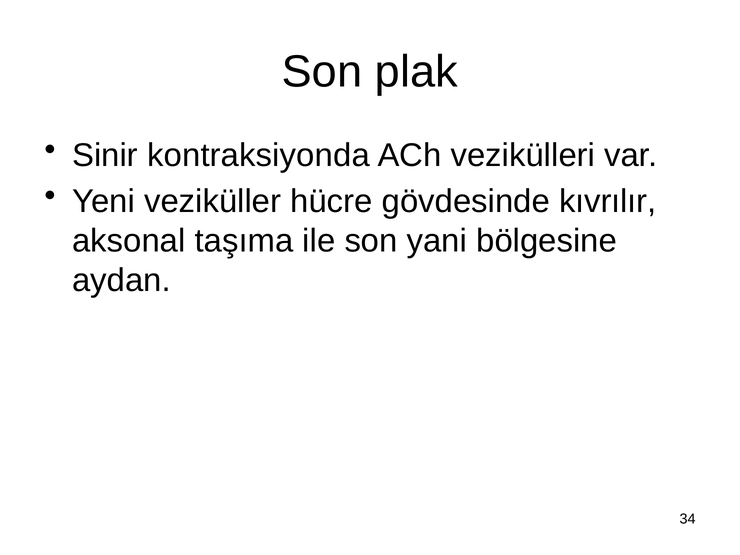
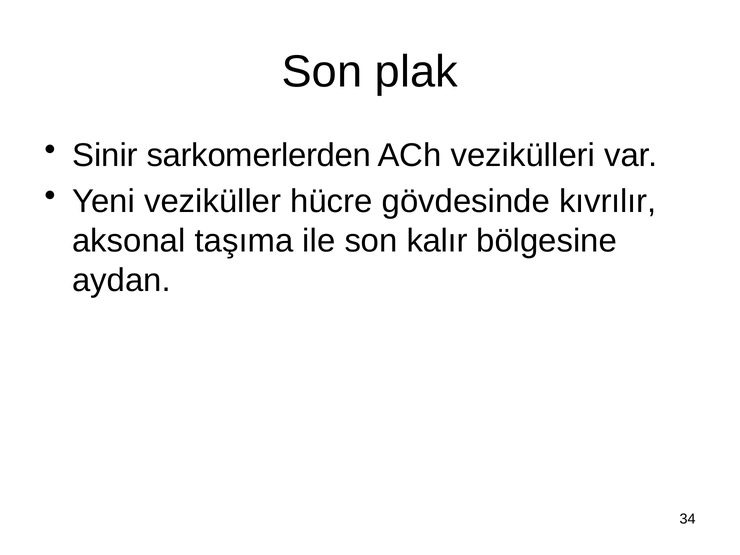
kontraksiyonda: kontraksiyonda -> sarkomerlerden (259, 155)
yani: yani -> kalır (437, 241)
